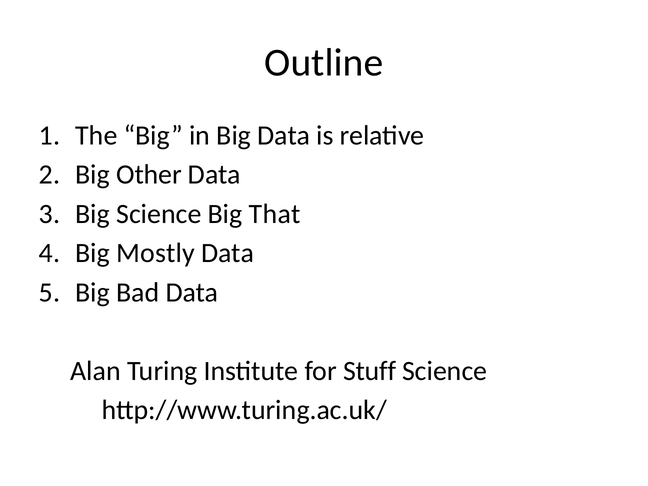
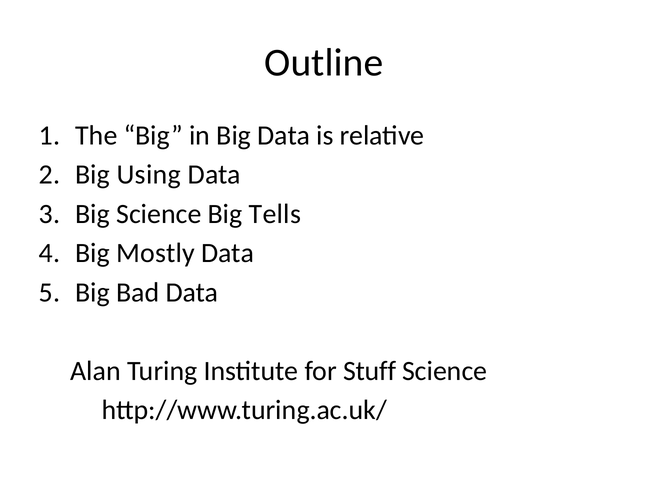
Other: Other -> Using (149, 175)
That: That -> Tells (275, 214)
